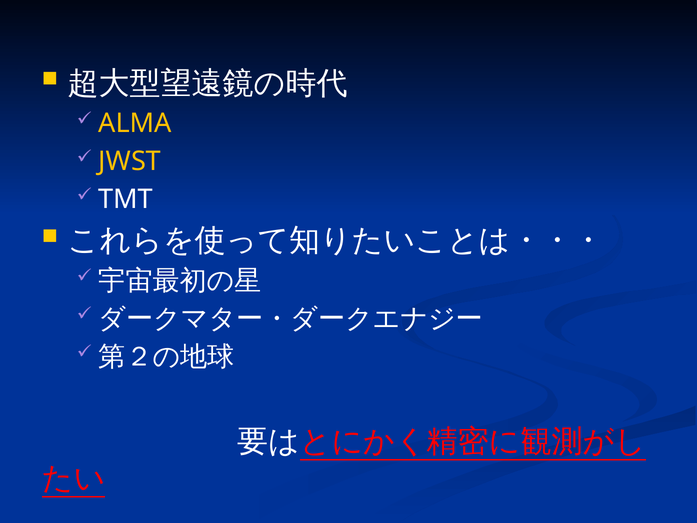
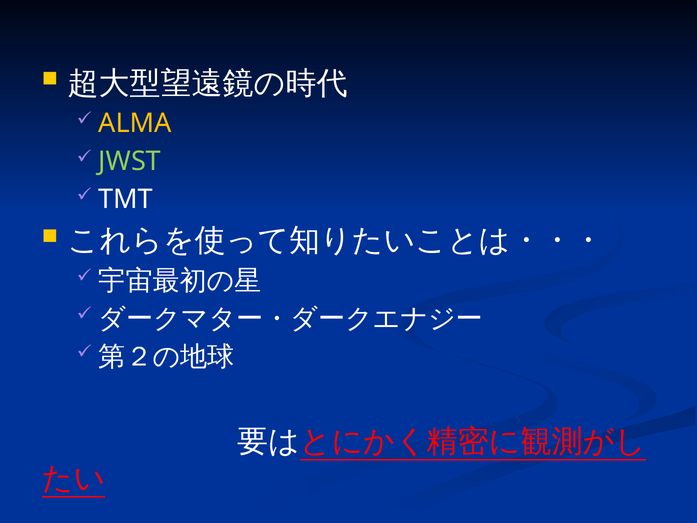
JWST colour: yellow -> light green (130, 161)
